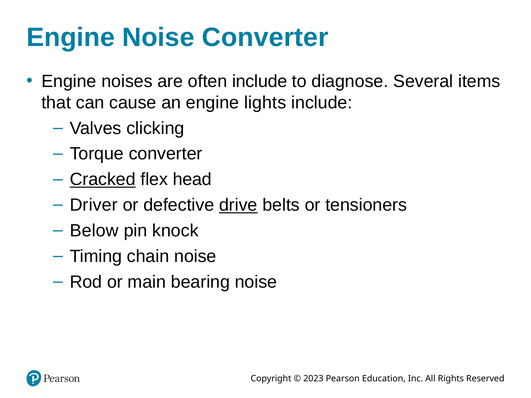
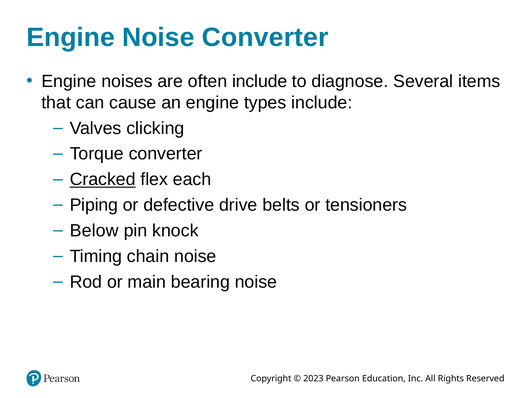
lights: lights -> types (265, 103)
head: head -> each (192, 180)
Driver: Driver -> Piping (94, 205)
drive underline: present -> none (238, 205)
